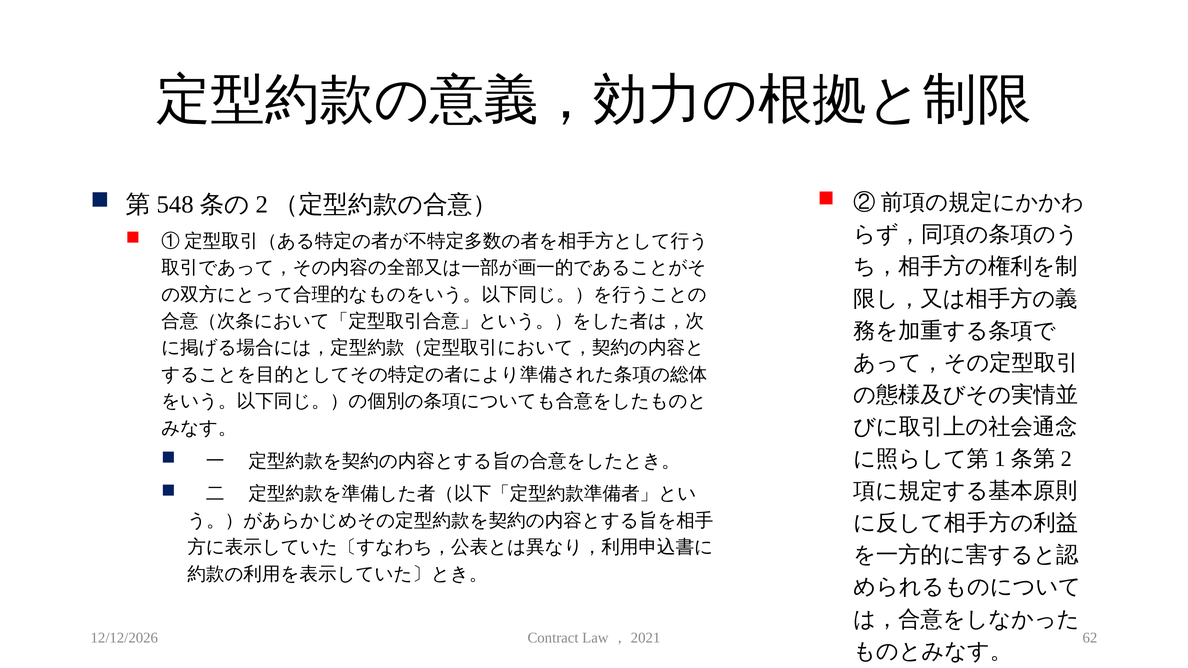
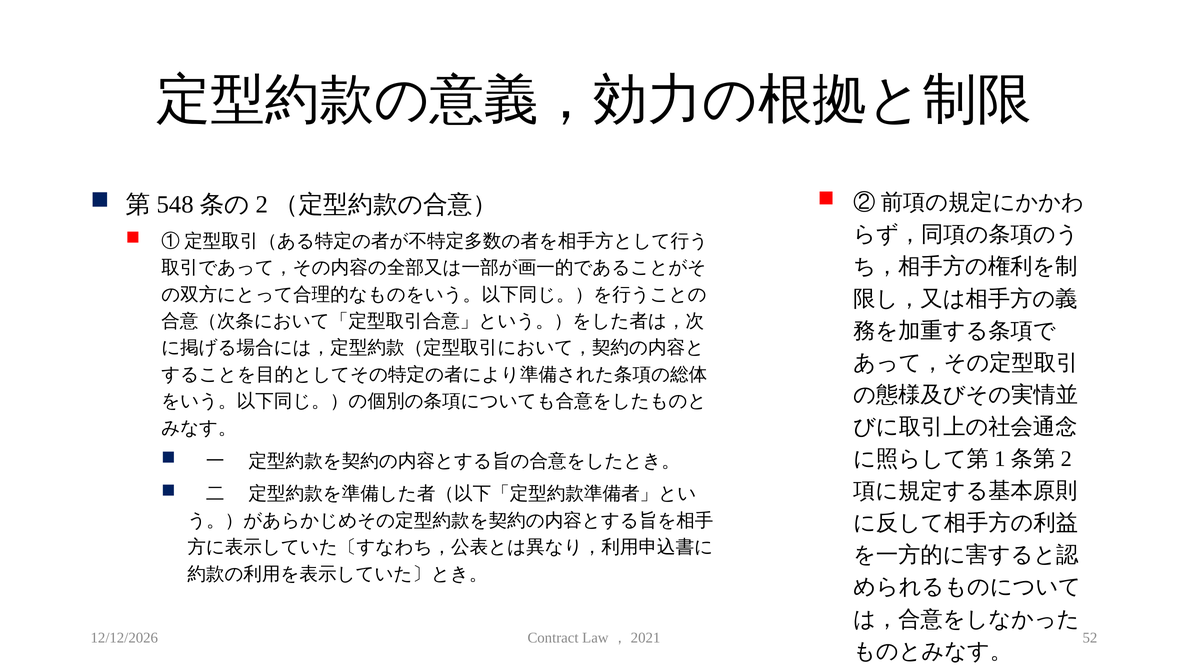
62: 62 -> 52 (1090, 638)
